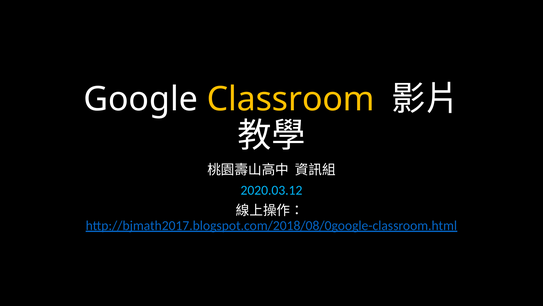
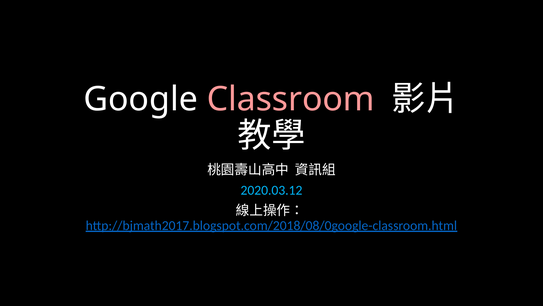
Classroom colour: yellow -> pink (291, 99)
